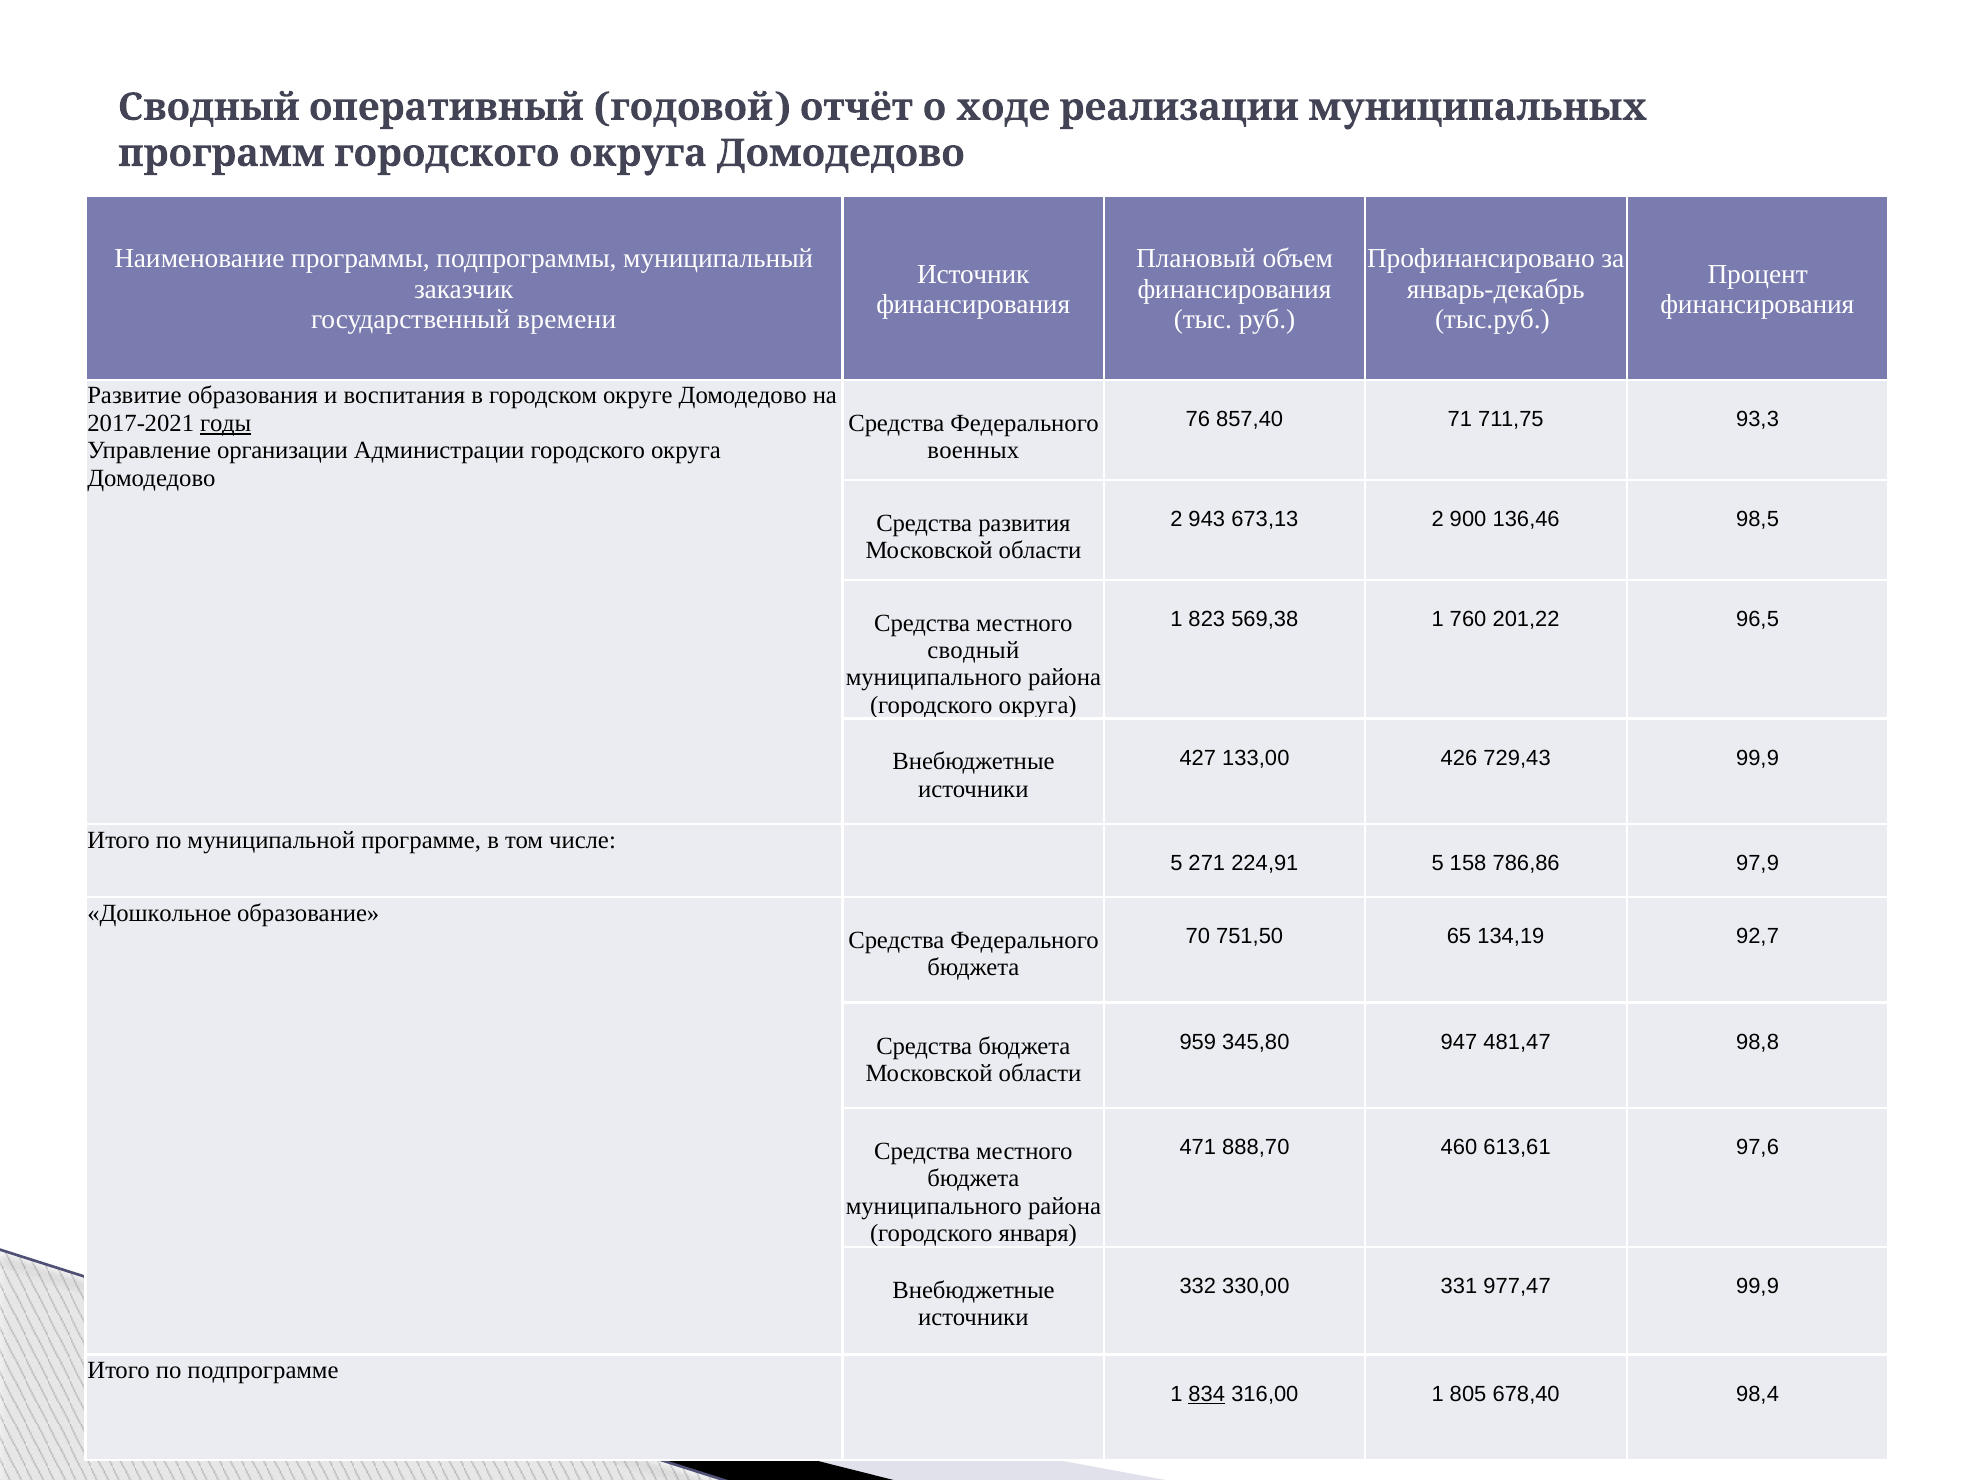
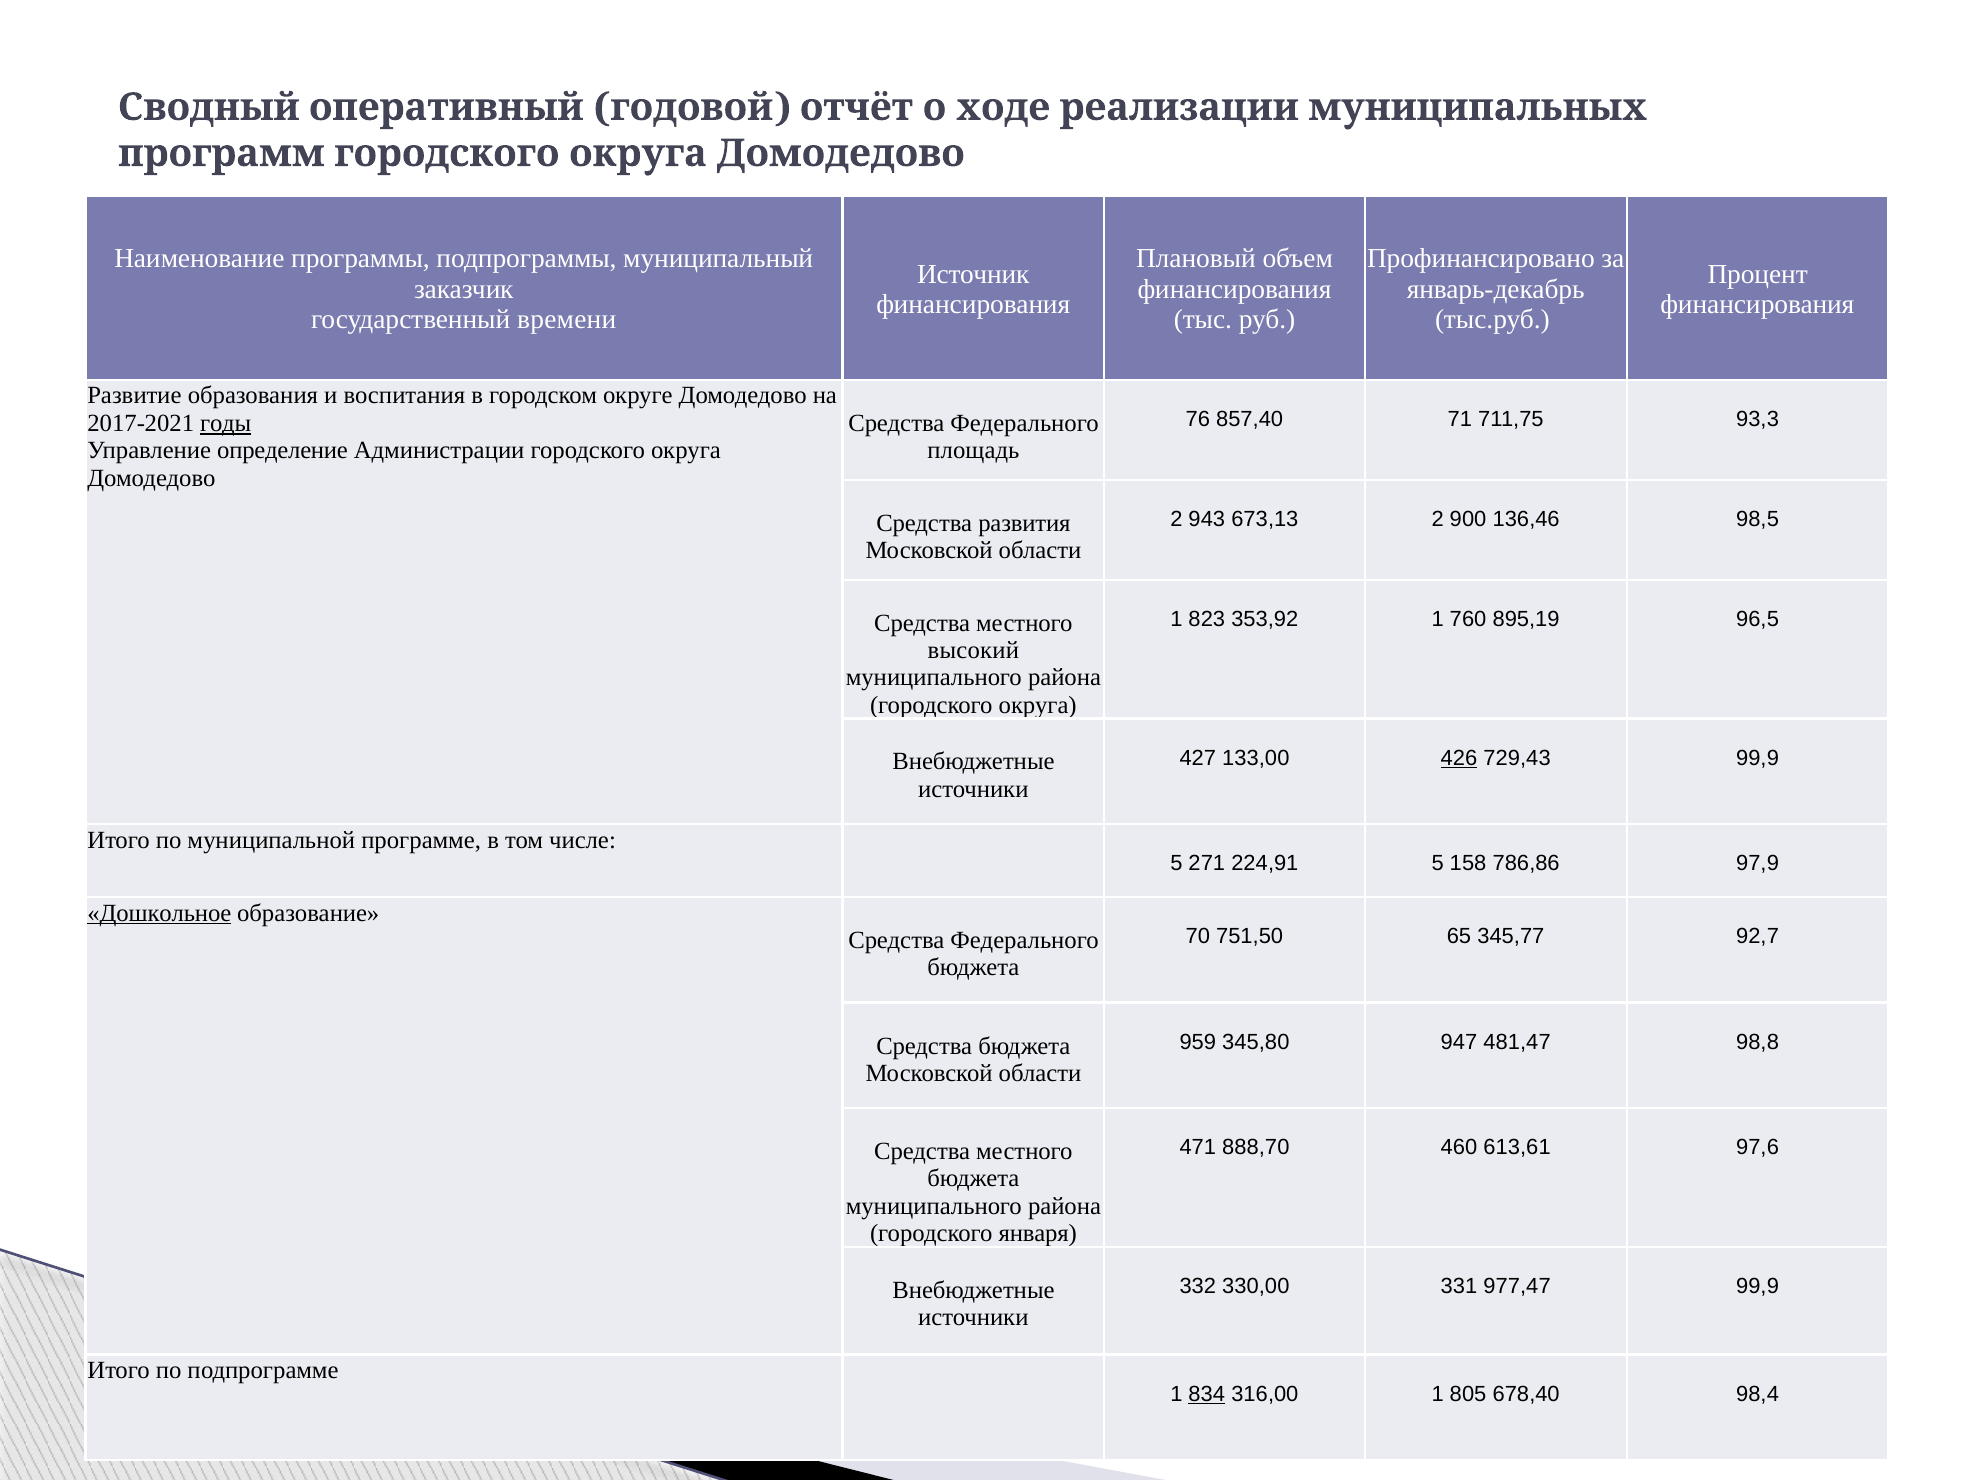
организации: организации -> определение (283, 451)
военных: военных -> площадь (973, 451)
569,38: 569,38 -> 353,92 (1265, 619)
201,22: 201,22 -> 895,19 (1526, 619)
сводный: сводный -> высокий (973, 651)
426 underline: none -> present (1459, 758)
Дошкольное underline: none -> present (159, 913)
134,19: 134,19 -> 345,77 (1511, 937)
